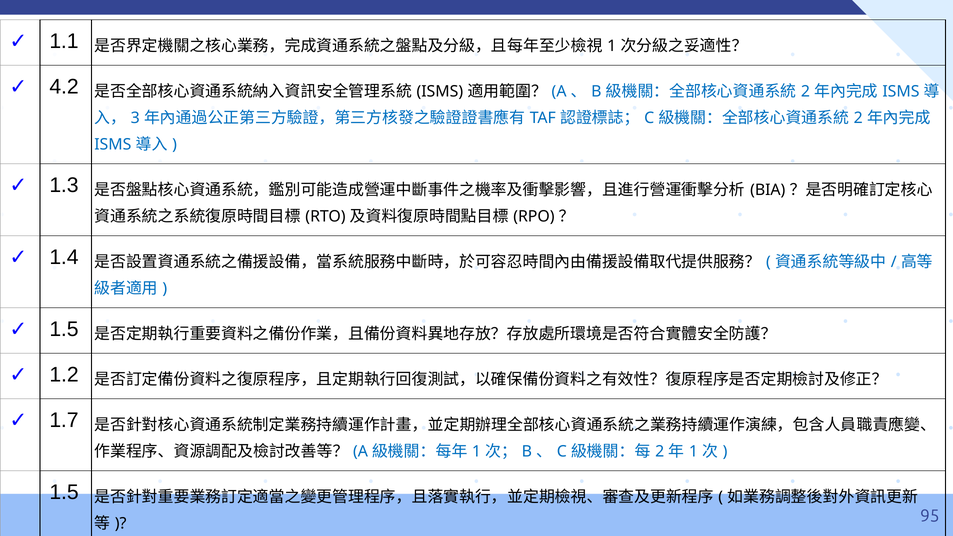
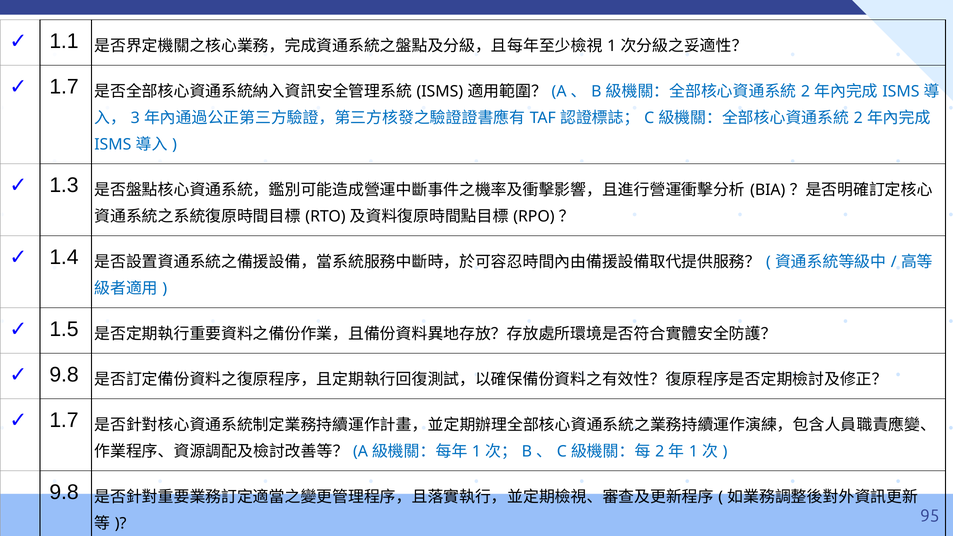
4.2: 4.2 -> 1.7 (64, 87)
1.2: 1.2 -> 9.8 (64, 375)
1.5: 1.5 -> 9.8 (64, 492)
